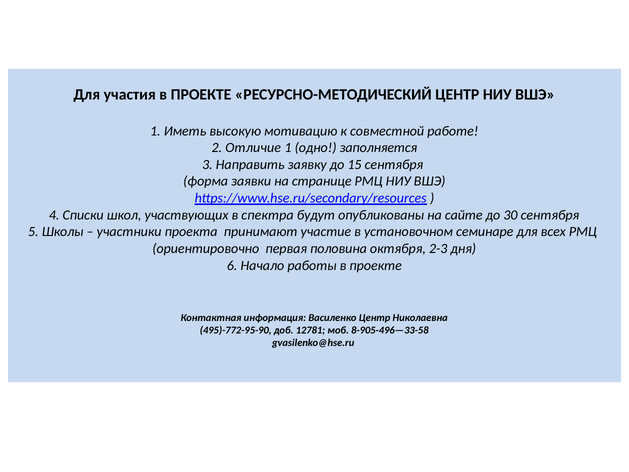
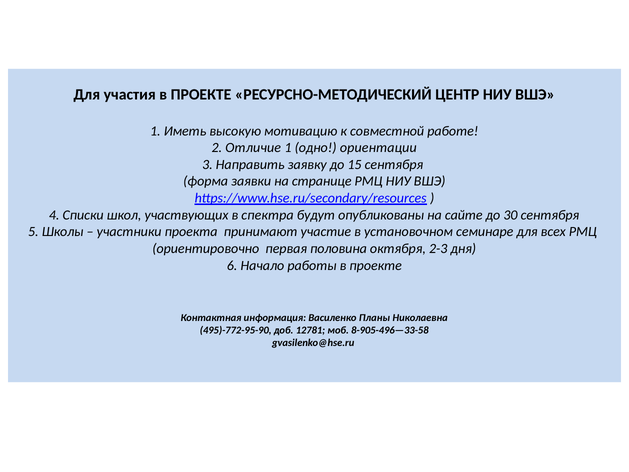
заполняется: заполняется -> ориентации (378, 148)
Василенко Центр: Центр -> Планы (374, 317)
